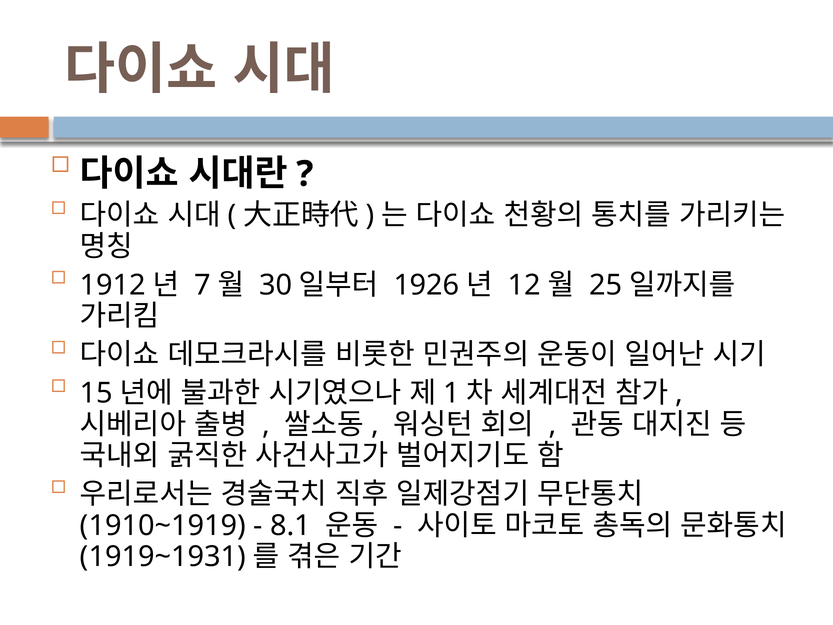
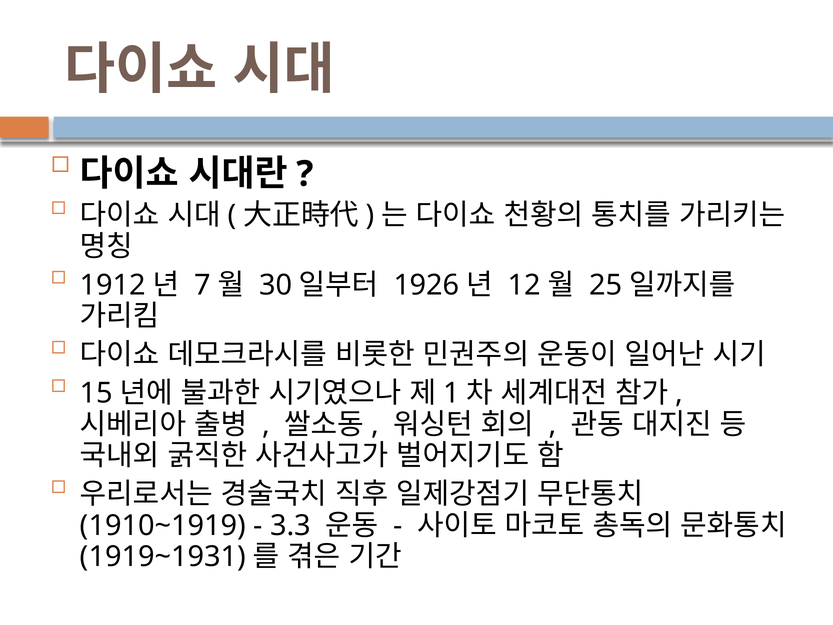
8.1: 8.1 -> 3.3 (290, 525)
